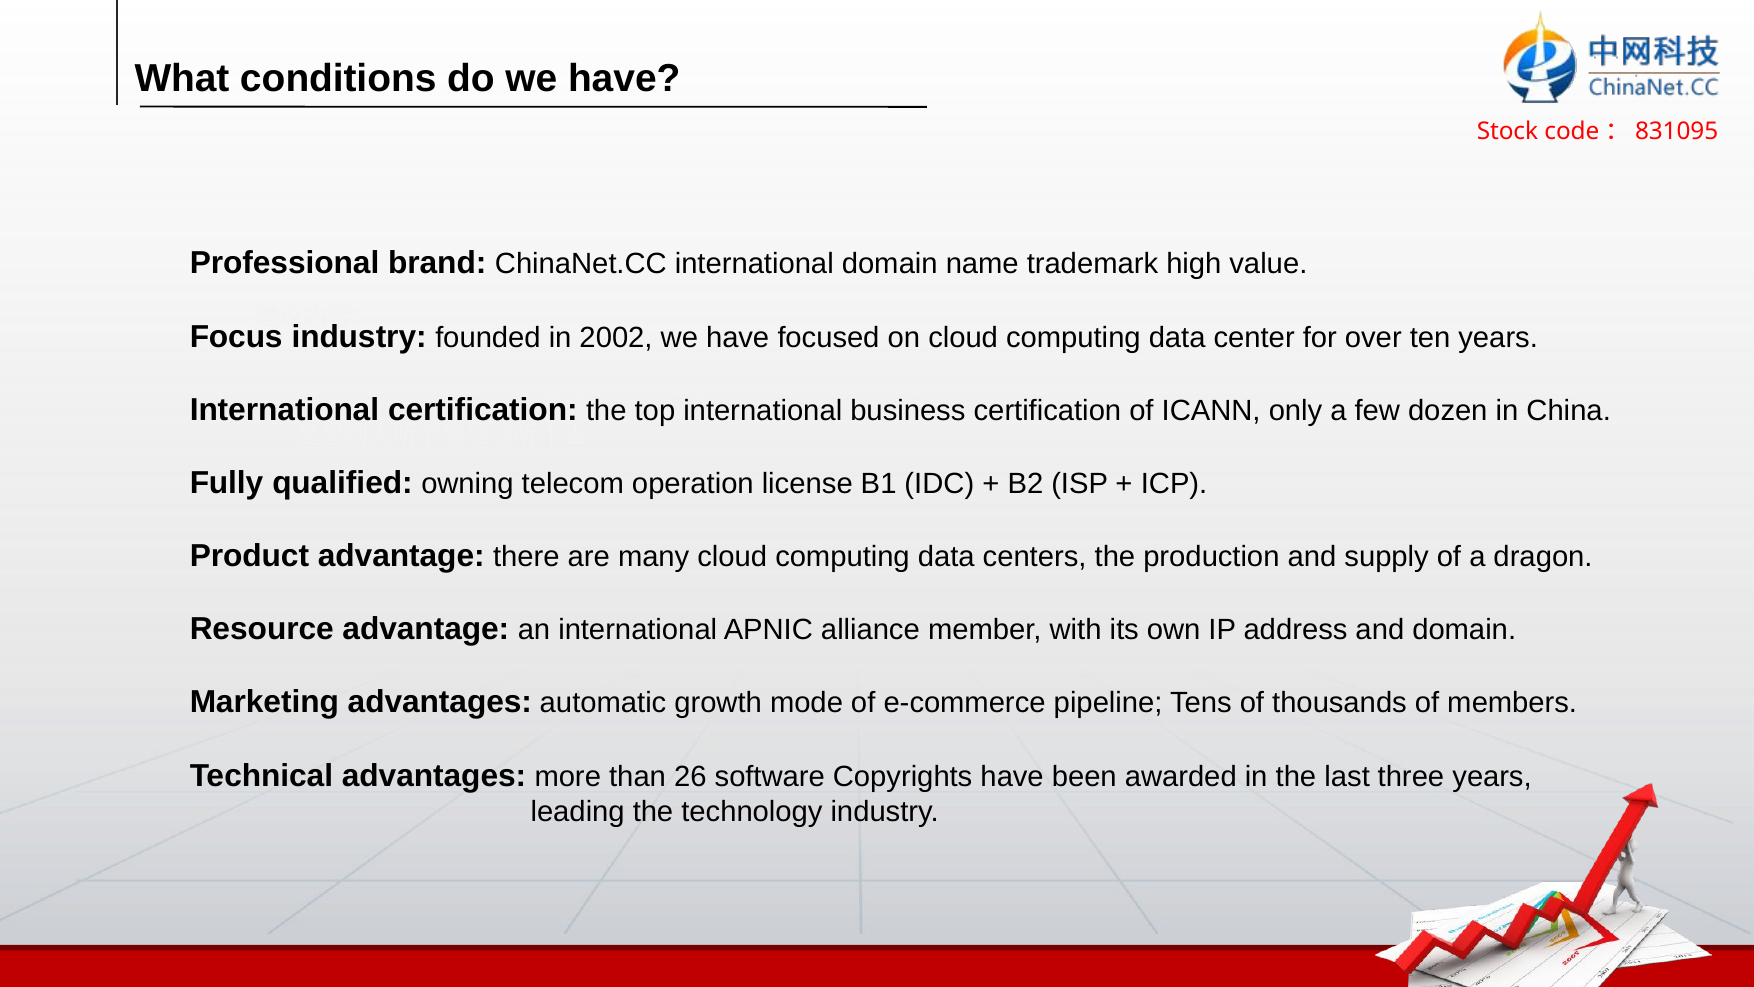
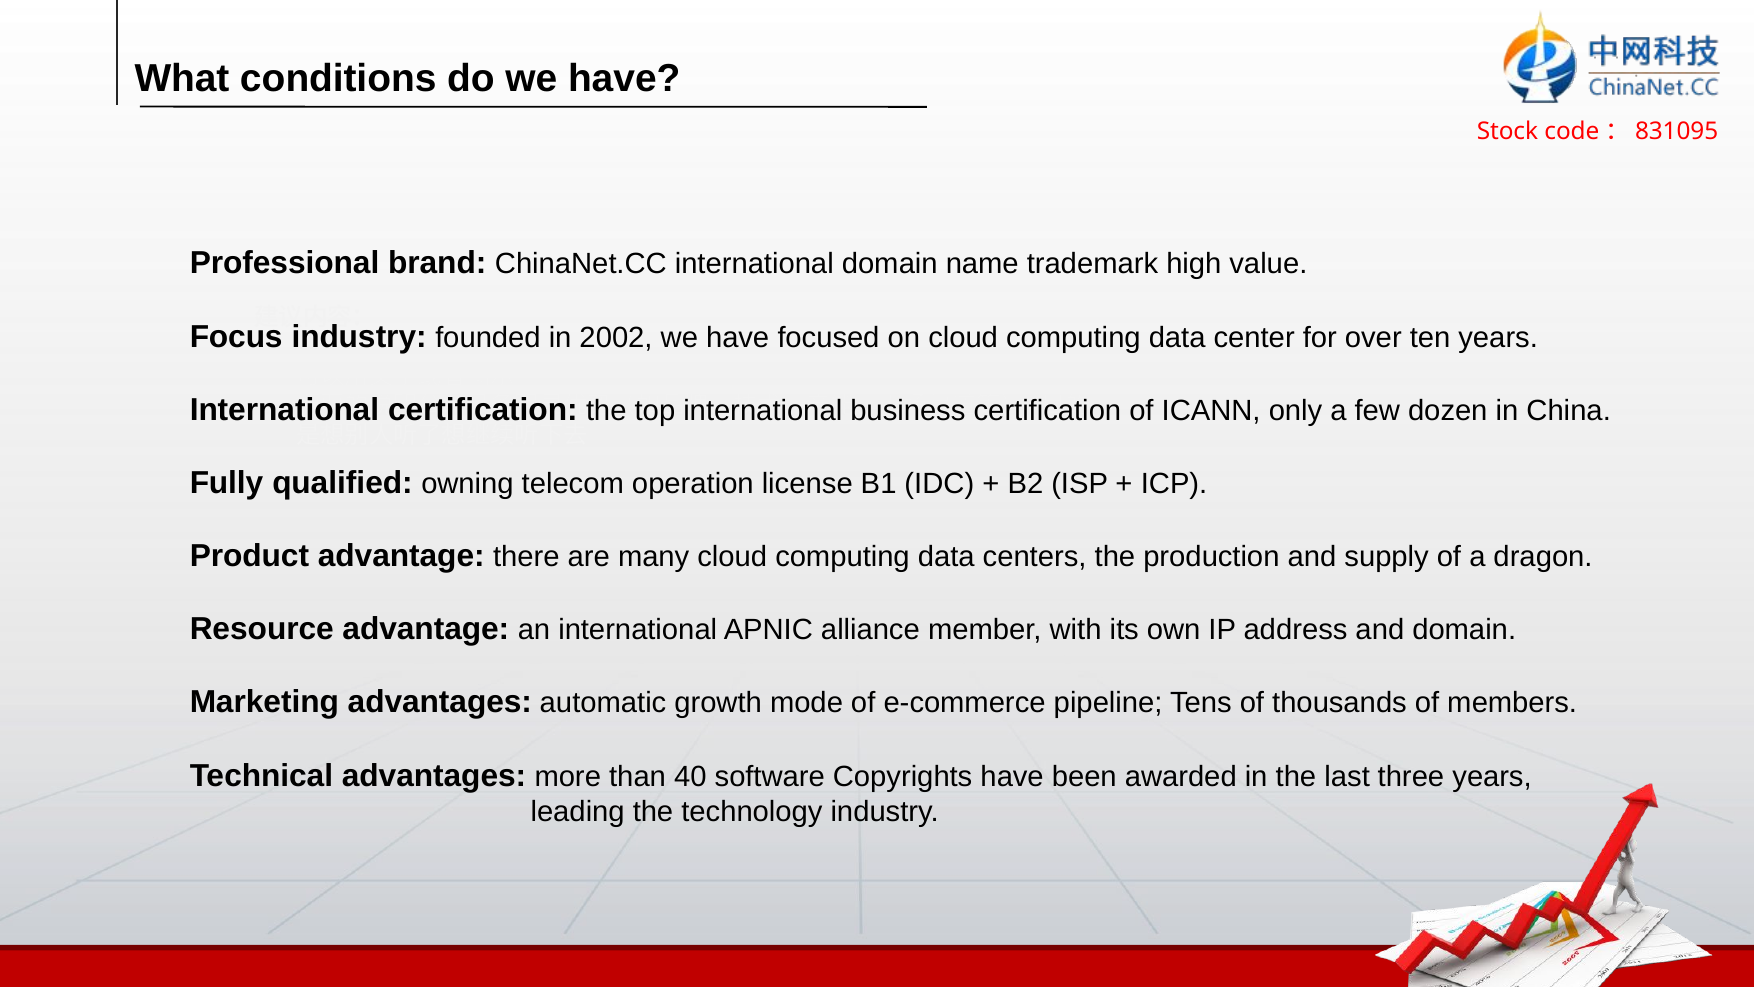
26: 26 -> 40 (690, 776)
